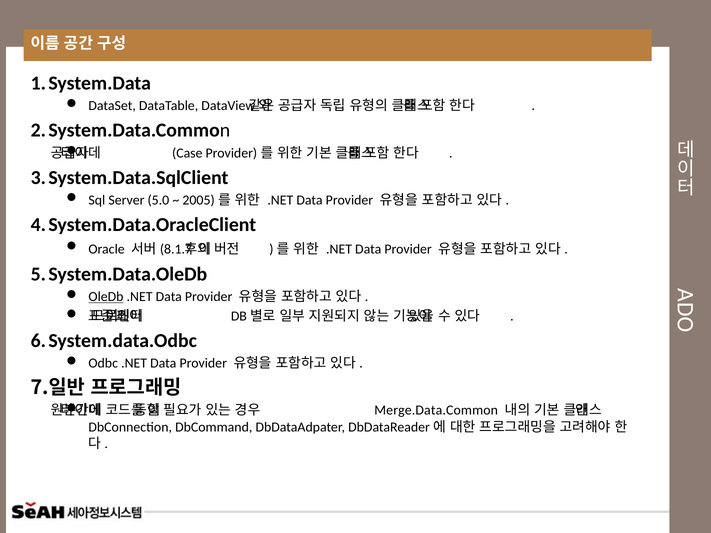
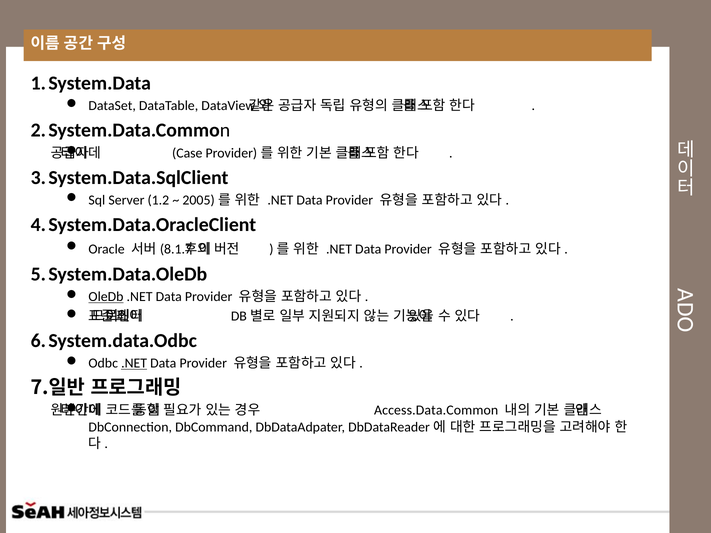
5.0: 5.0 -> 1.2 (158, 200)
.NET underline: none -> present (134, 363)
Merge.Data.Common: Merge.Data.Common -> Access.Data.Common (436, 411)
